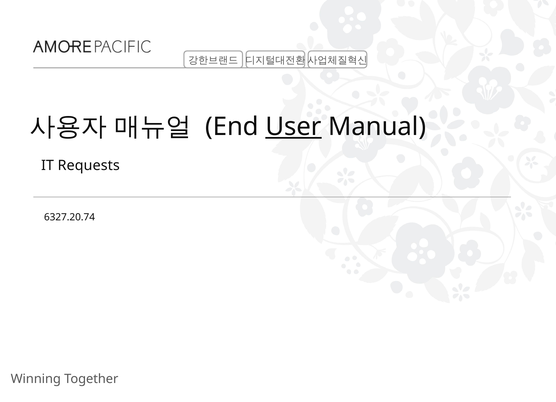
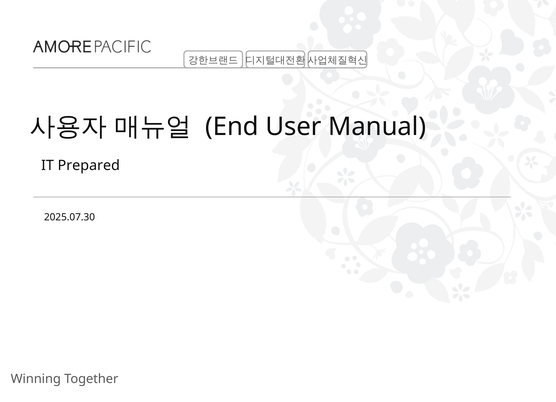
User underline: present -> none (294, 127)
Requests: Requests -> Prepared (89, 166)
6327.20.74: 6327.20.74 -> 2025.07.30 (69, 218)
